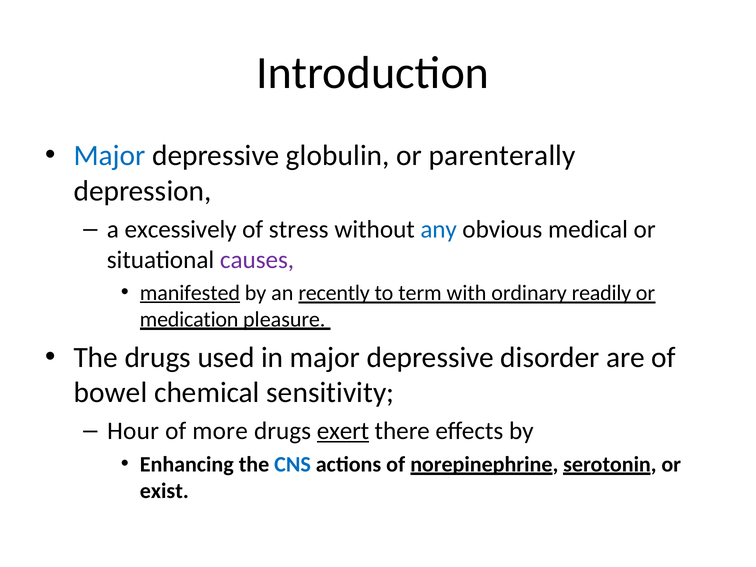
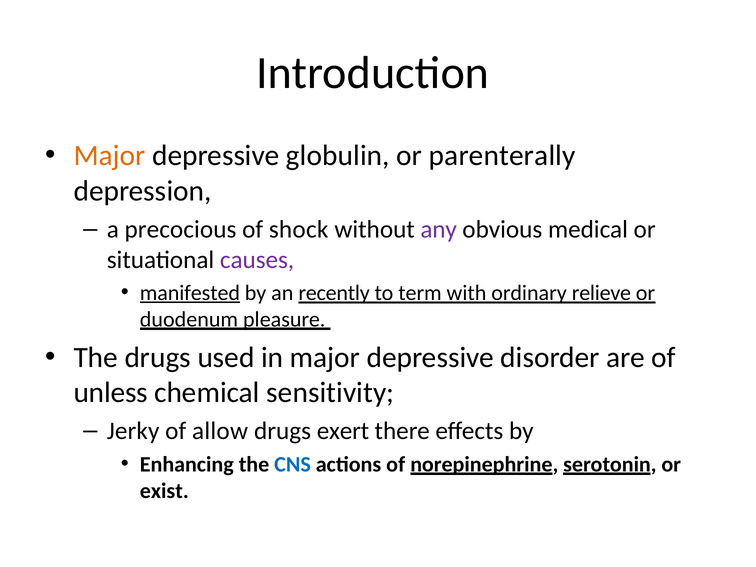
Major colour: blue -> orange (110, 156)
excessively: excessively -> precocious (180, 229)
stress: stress -> shock (299, 229)
any colour: blue -> purple (439, 229)
readily: readily -> relieve (601, 293)
medication: medication -> duodenum (189, 319)
bowel: bowel -> unless (111, 393)
Hour: Hour -> Jerky (133, 431)
more: more -> allow (220, 431)
exert underline: present -> none (343, 431)
